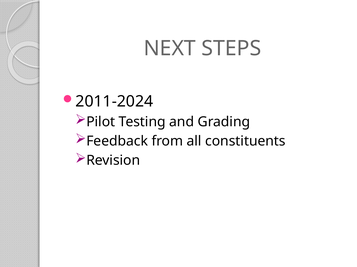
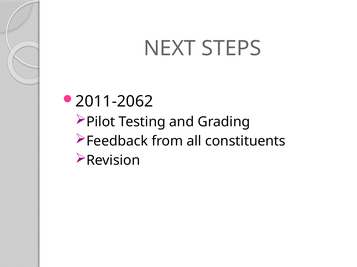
2011-2024: 2011-2024 -> 2011-2062 (114, 102)
